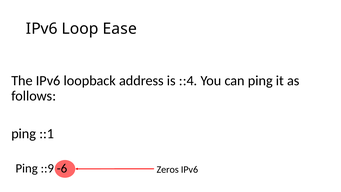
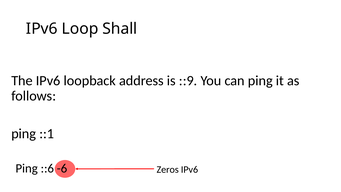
Ease: Ease -> Shall (120, 29)
::4: ::4 -> ::9 (188, 81)
::9: ::9 -> ::6 (47, 168)
